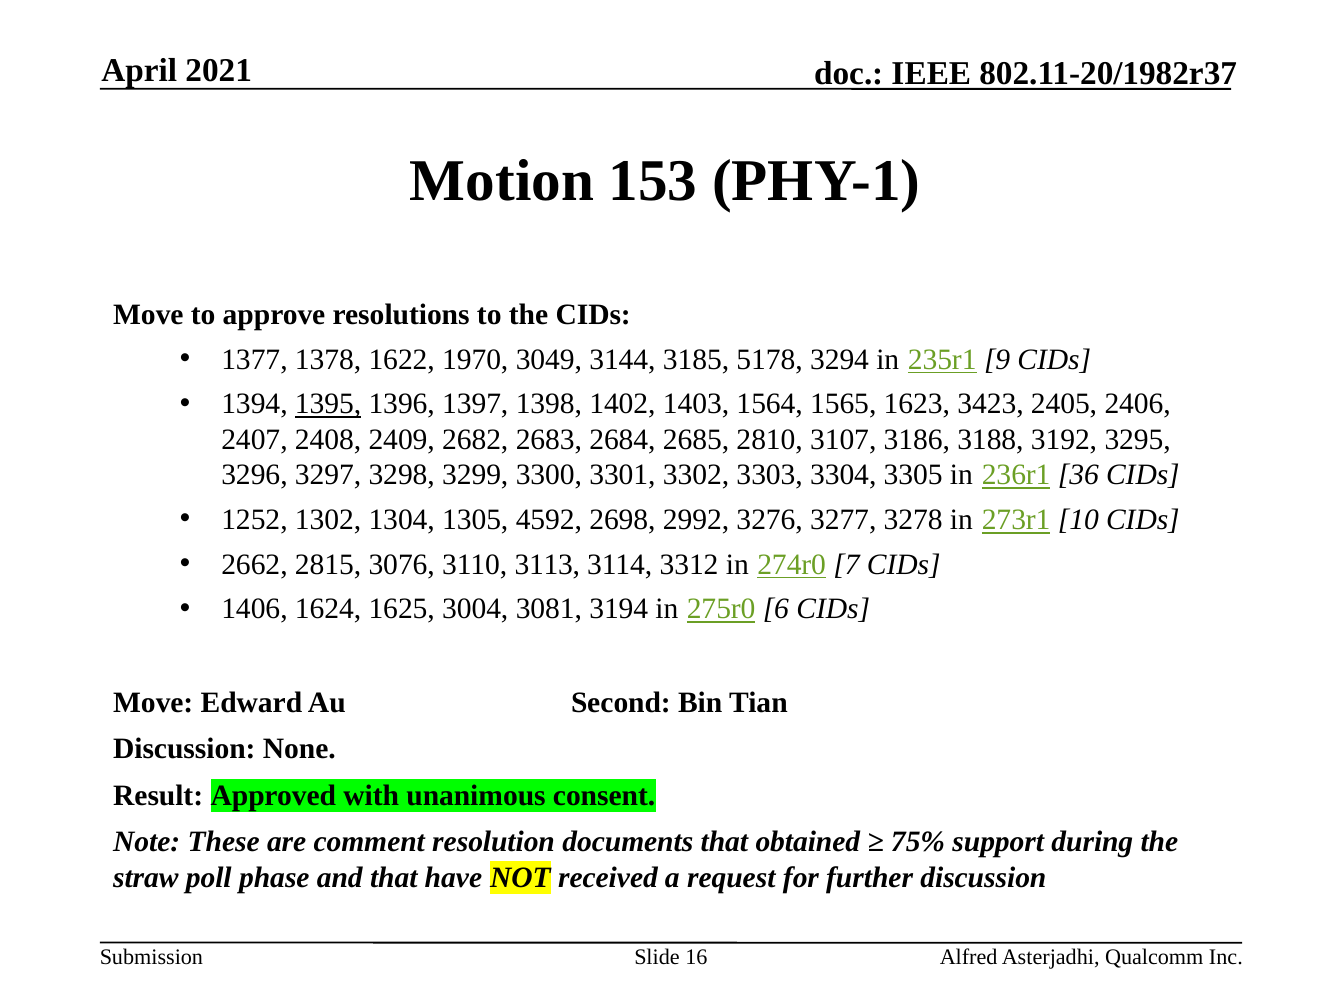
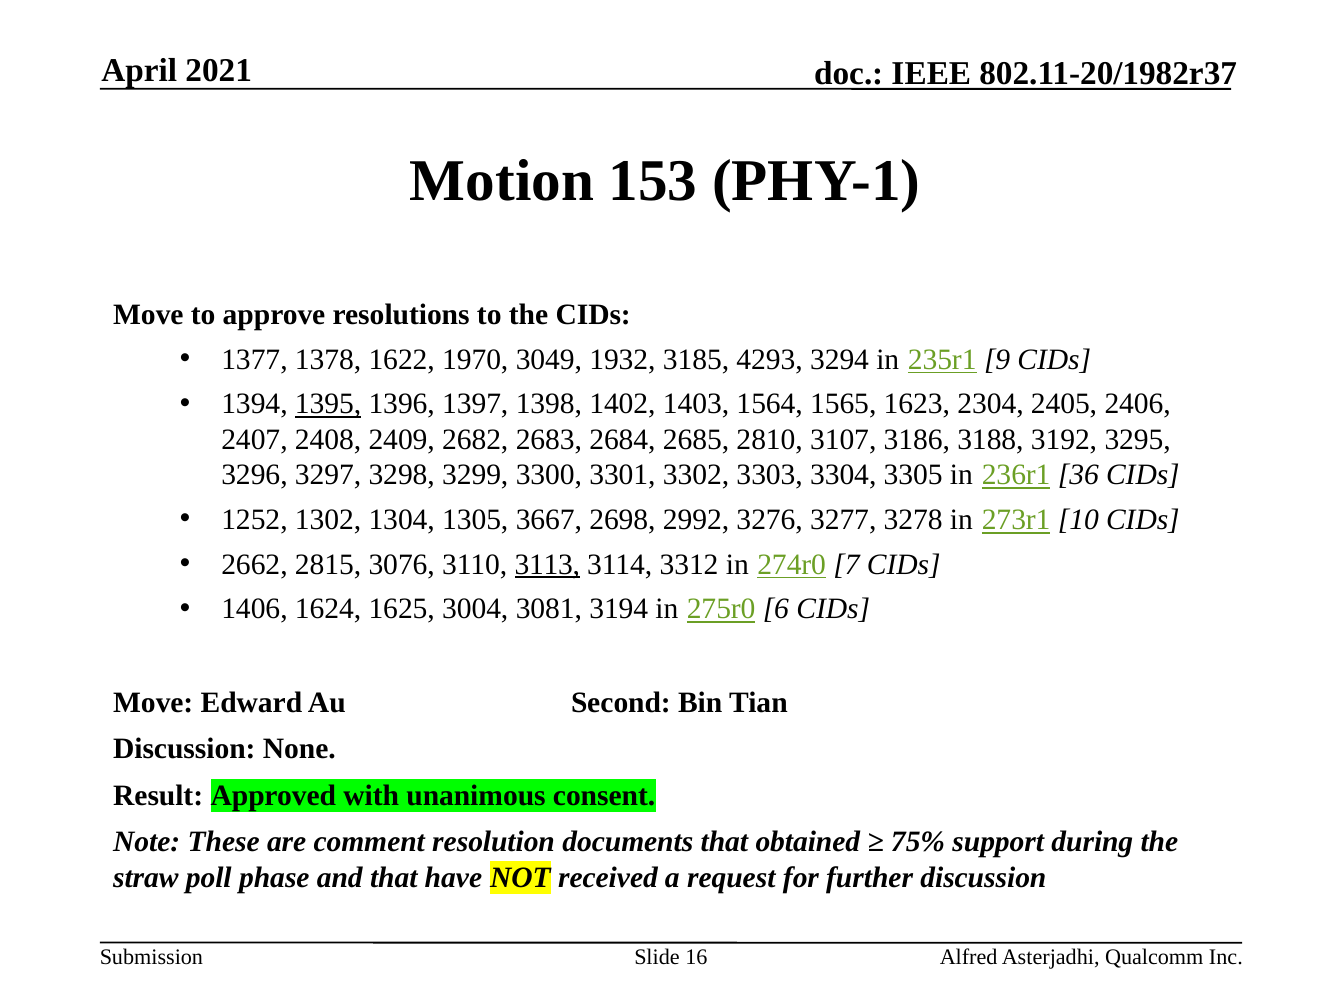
3144: 3144 -> 1932 (622, 360)
5178: 5178 -> 4293 (770, 360)
3423: 3423 -> 2304 (990, 404)
4592: 4592 -> 3667 (549, 520)
3113 underline: none -> present (547, 565)
